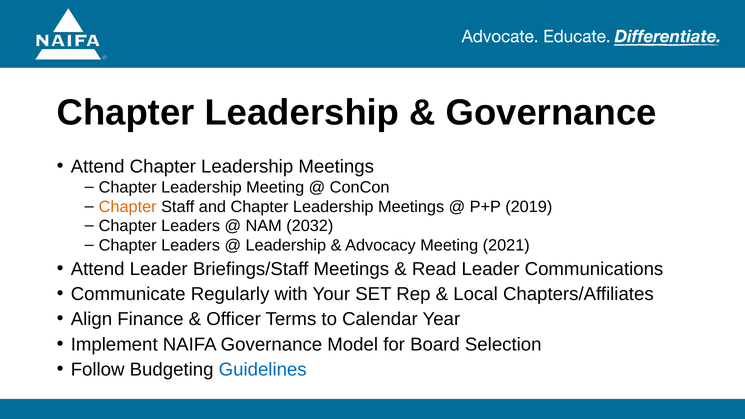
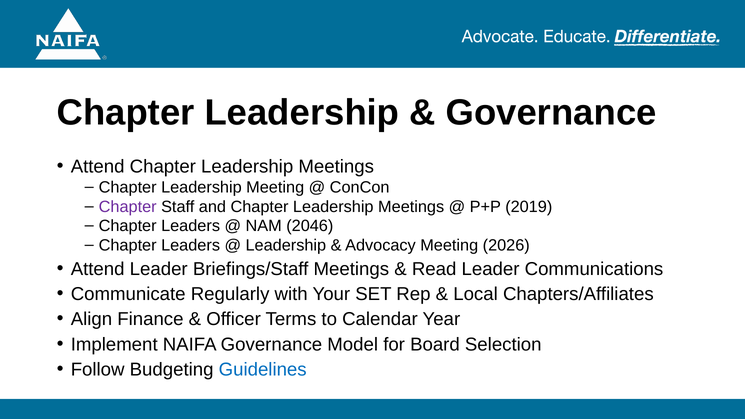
Chapter colour: orange -> purple (128, 207)
2032: 2032 -> 2046 (310, 226)
2021: 2021 -> 2026 (506, 245)
